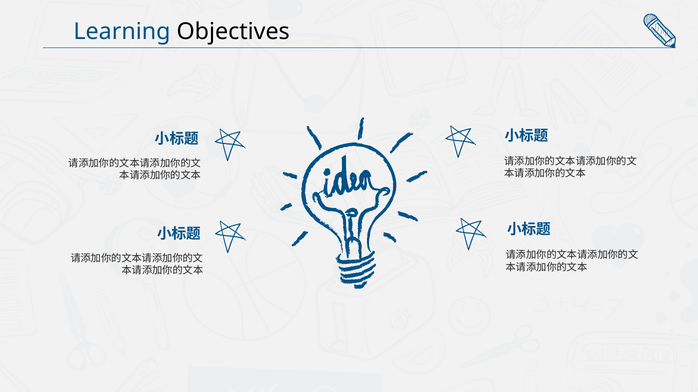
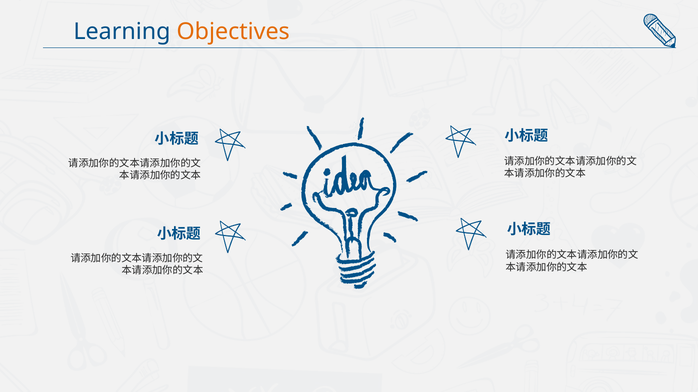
Objectives colour: black -> orange (233, 32)
